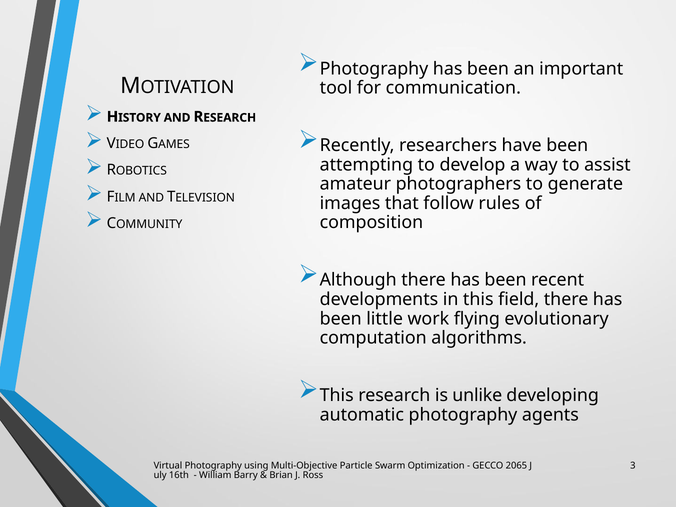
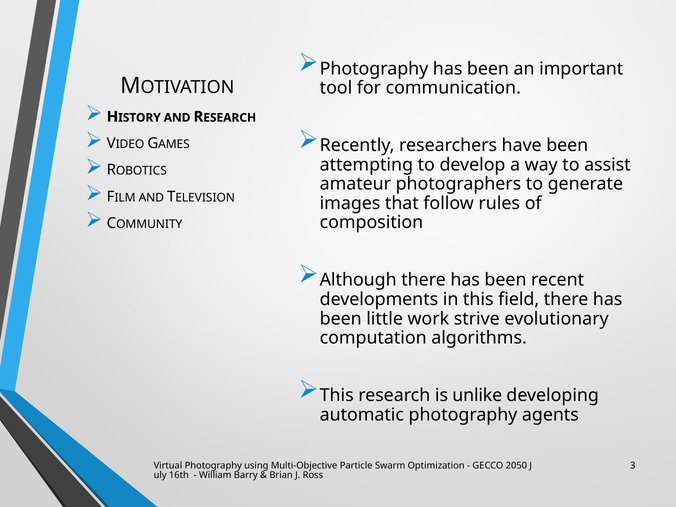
flying: flying -> strive (477, 319)
2065: 2065 -> 2050 (516, 466)
